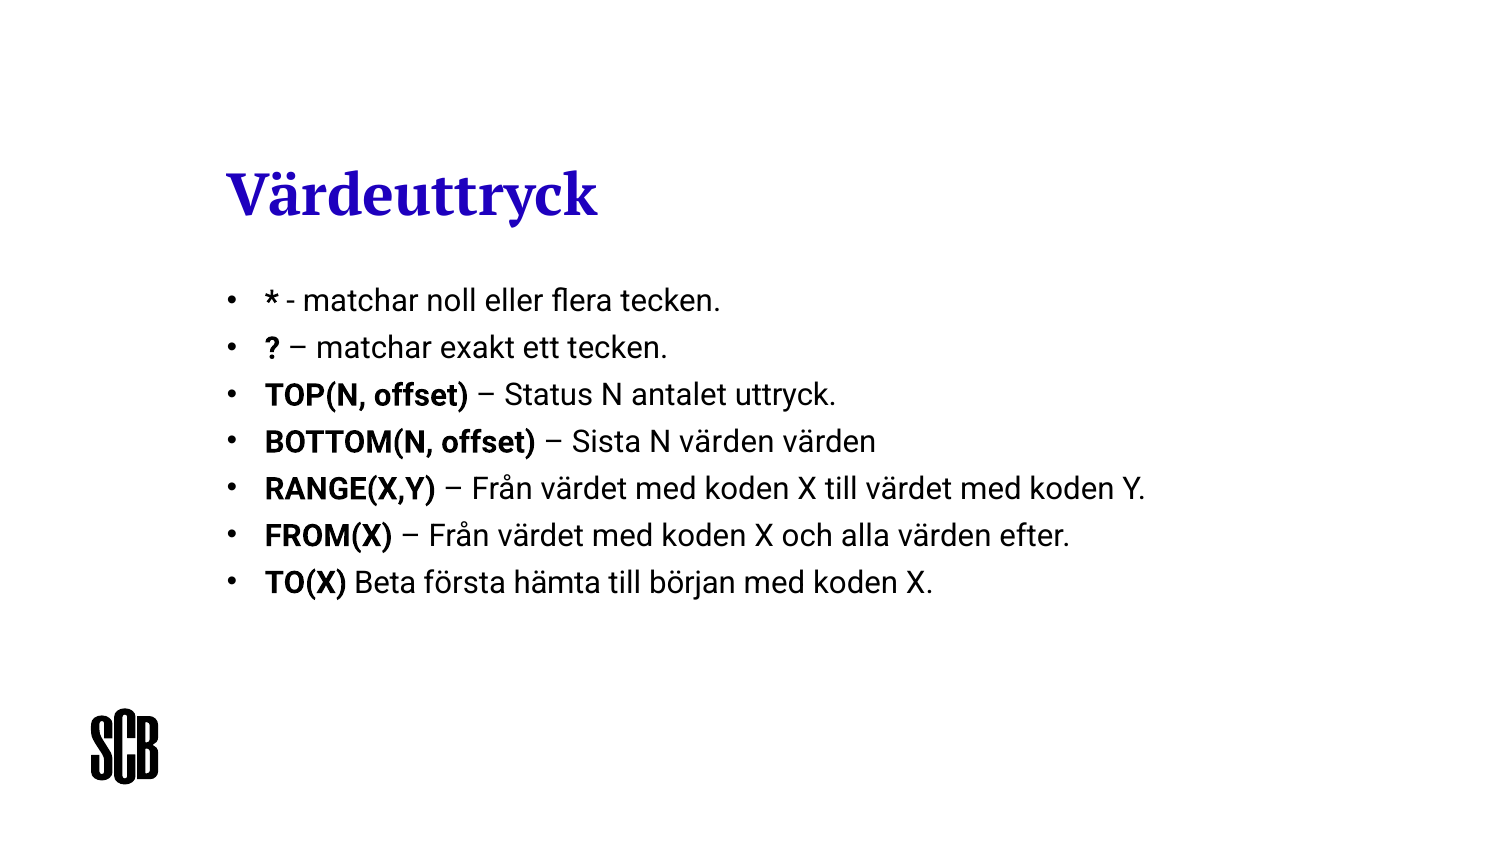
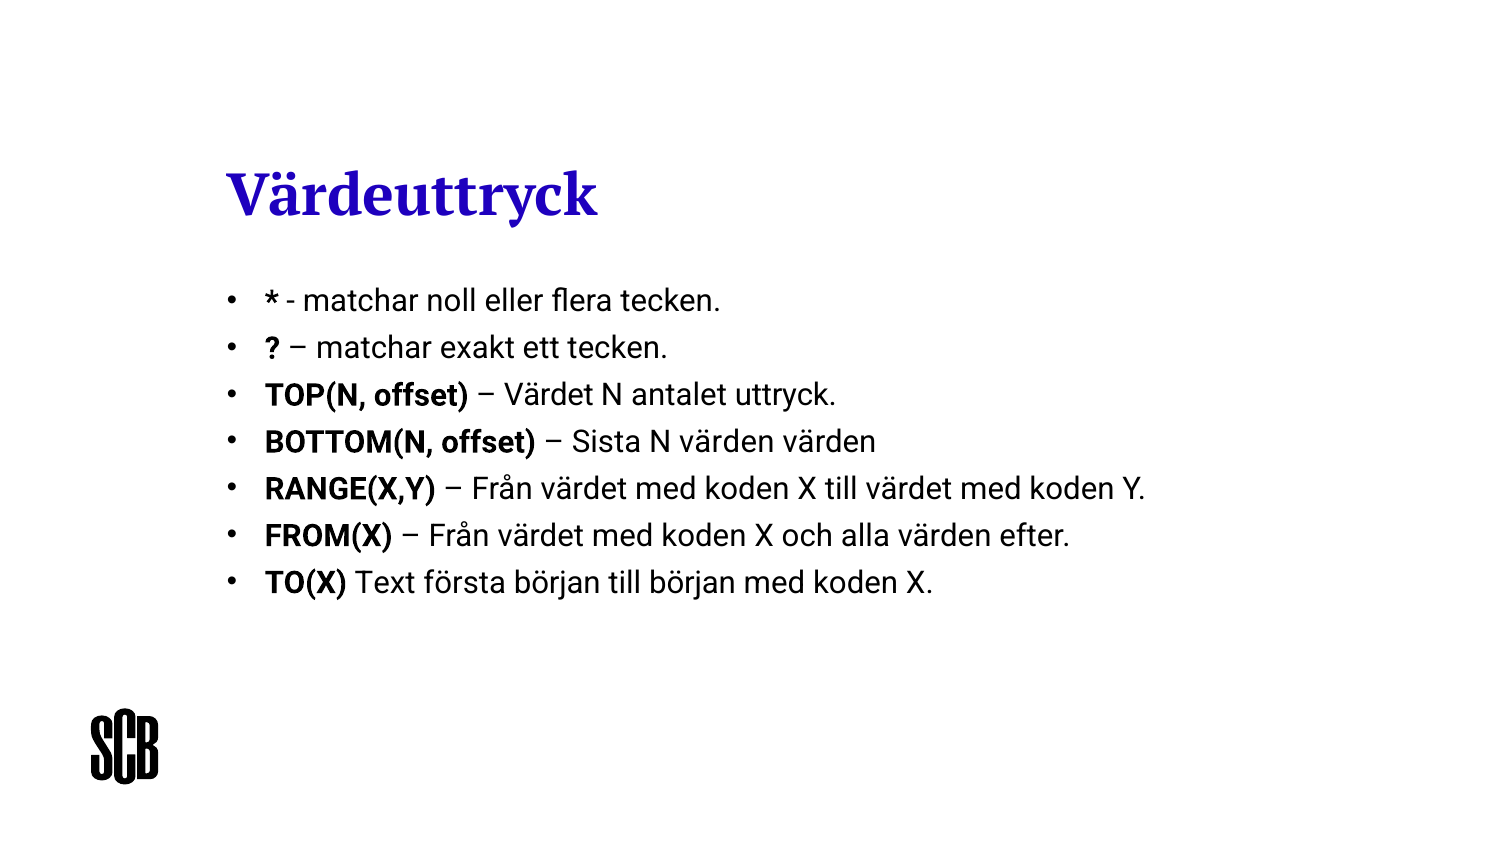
Status: Status -> Värdet (549, 395)
Beta: Beta -> Text (385, 583)
första hämta: hämta -> början (557, 583)
